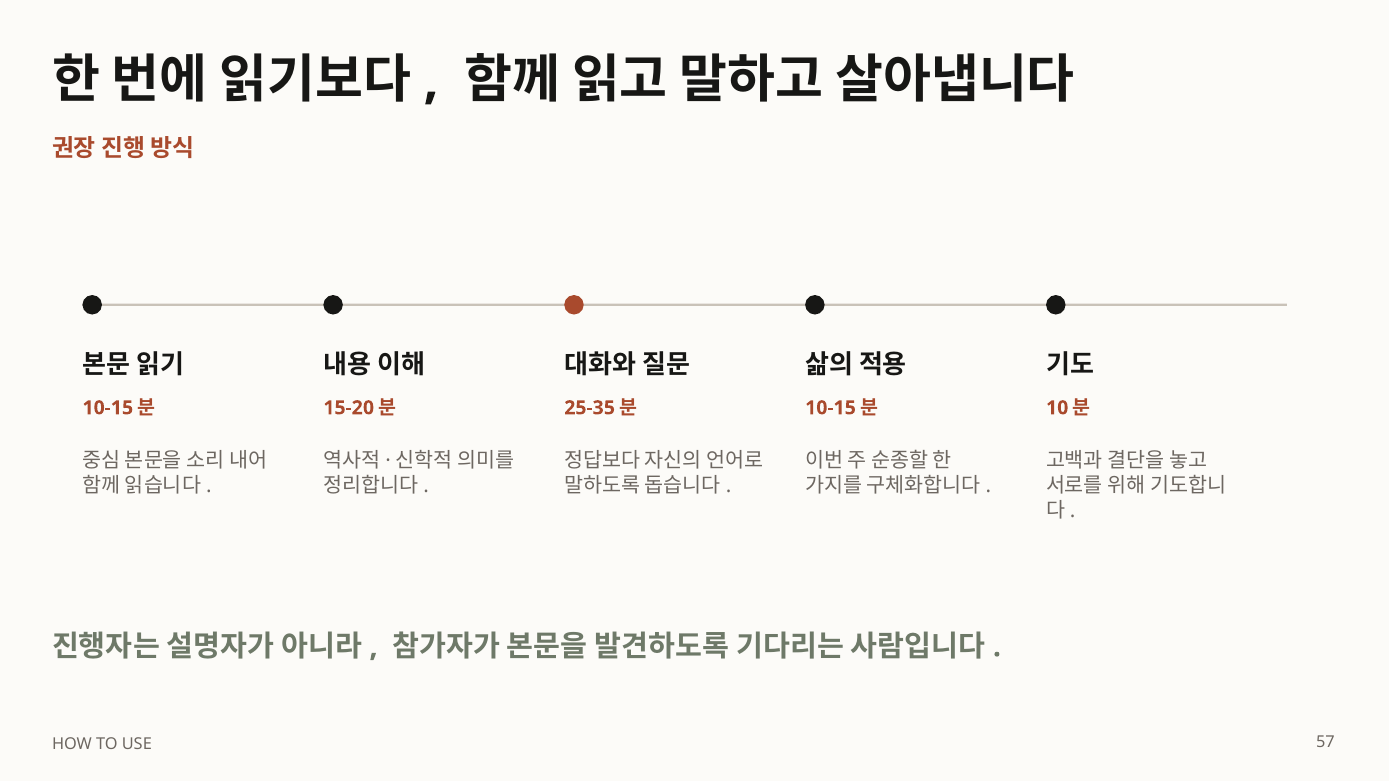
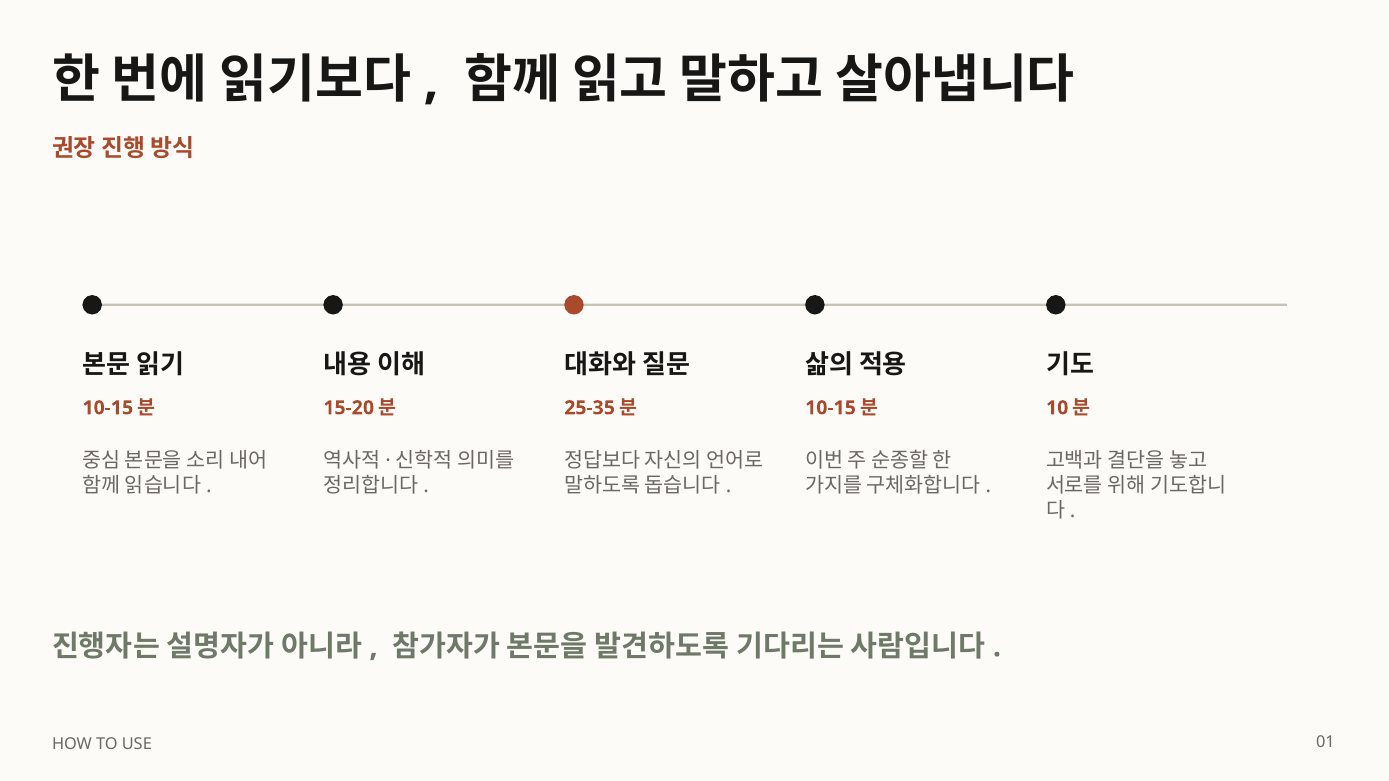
57: 57 -> 01 (1325, 742)
